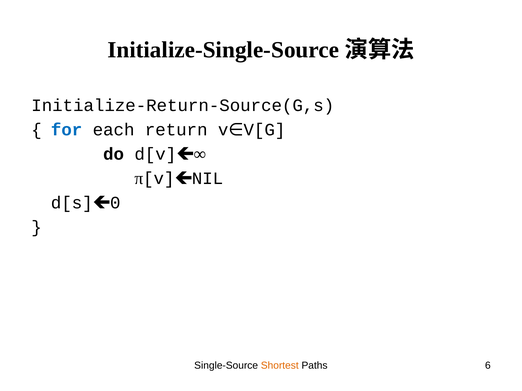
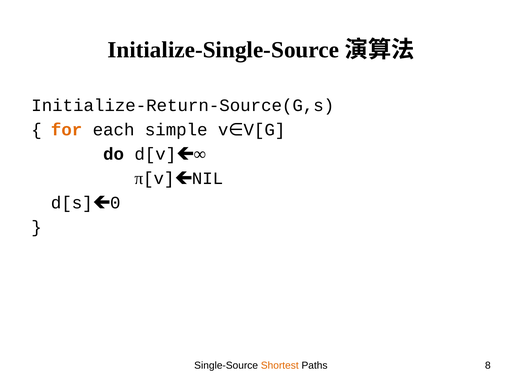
for colour: blue -> orange (67, 130)
return: return -> simple (176, 130)
6: 6 -> 8 (488, 366)
